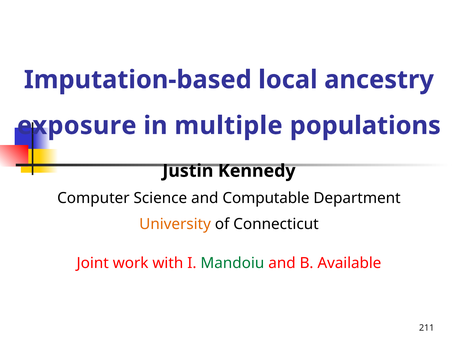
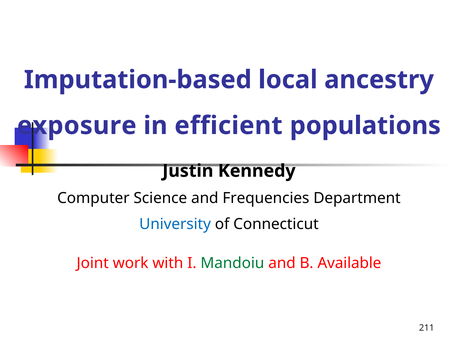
multiple: multiple -> efficient (228, 125)
Computable: Computable -> Frequencies (266, 198)
University colour: orange -> blue (175, 224)
